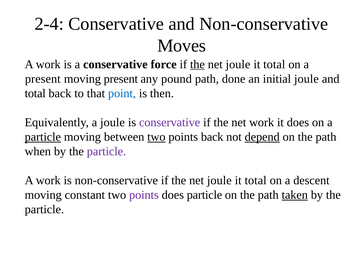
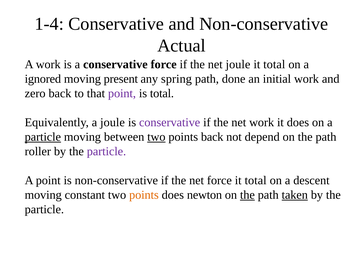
2-4: 2-4 -> 1-4 (49, 24)
Moves: Moves -> Actual (182, 46)
the underline: present -> none (197, 64)
present: present -> ignored (43, 79)
pound: pound -> spring (176, 79)
initial joule: joule -> work (307, 79)
total: total -> zero (35, 93)
point colour: blue -> purple (122, 93)
is then: then -> total (162, 93)
depend underline: present -> none (262, 137)
when: when -> roller (38, 151)
work: work -> point (48, 181)
joule: joule -> force (219, 181)
points colour: purple -> orange (144, 195)
does particle: particle -> newton (204, 195)
the underline: none -> present (247, 195)
